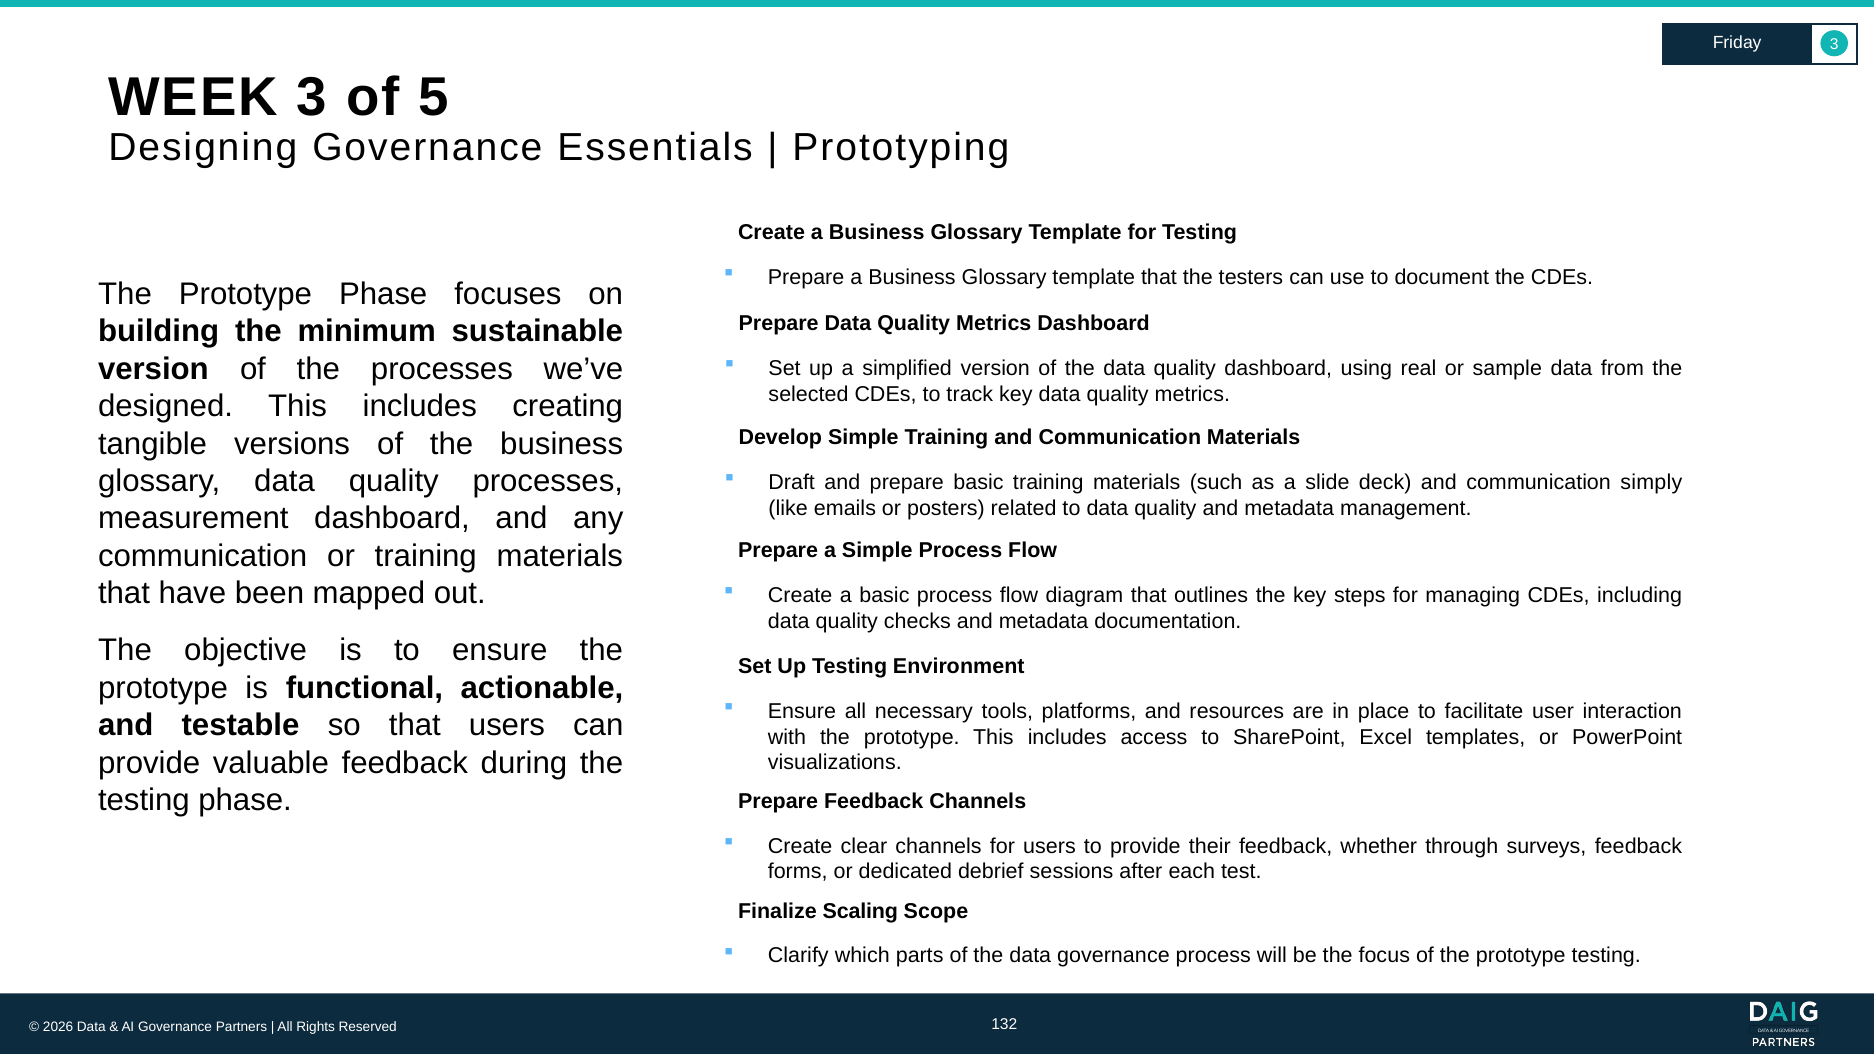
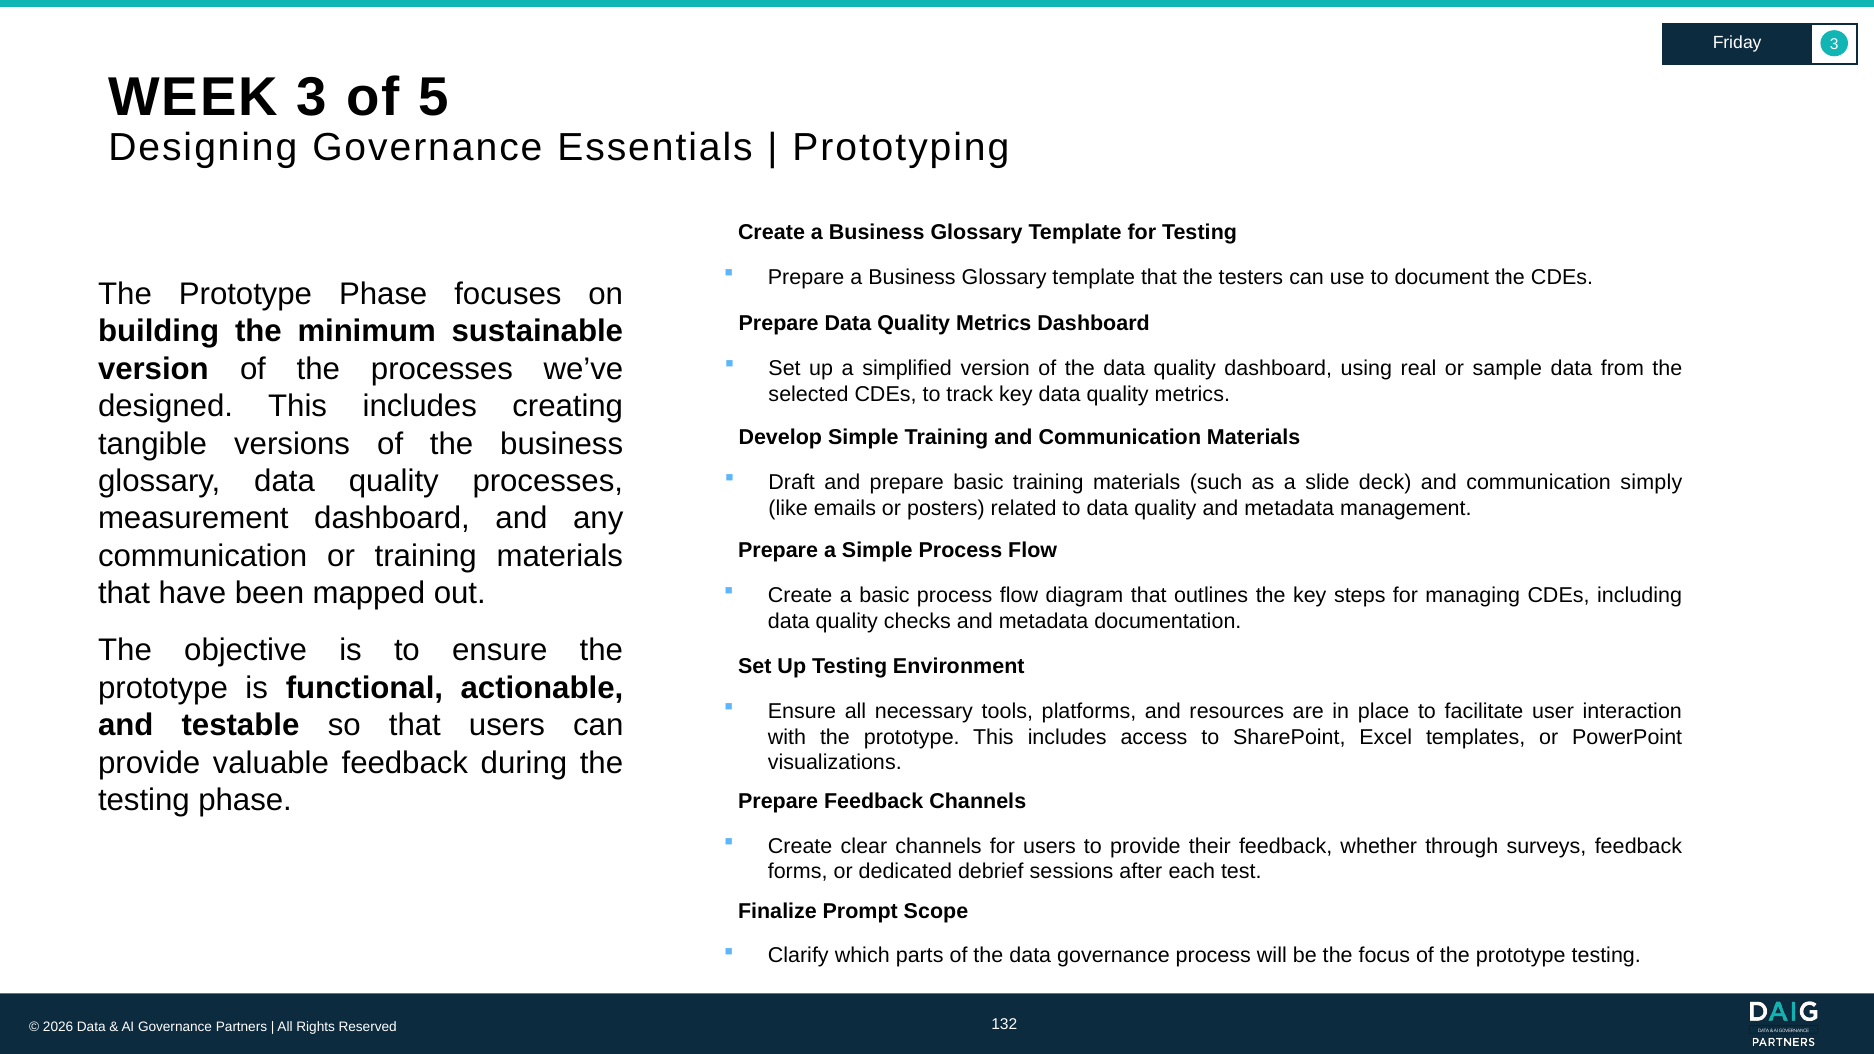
Scaling: Scaling -> Prompt (860, 912)
